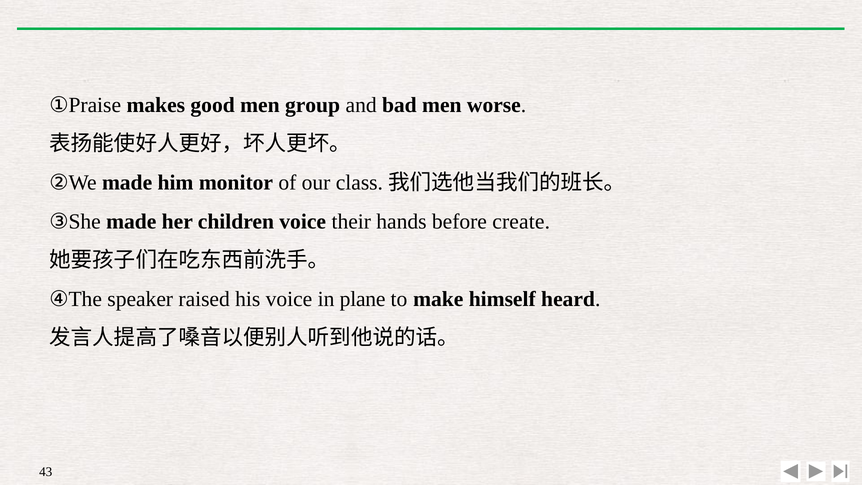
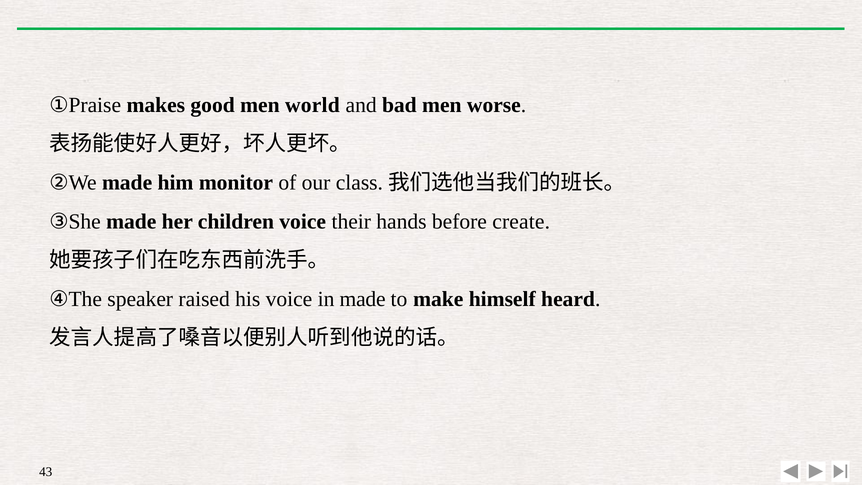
group: group -> world (312, 105)
in plane: plane -> made (363, 299)
